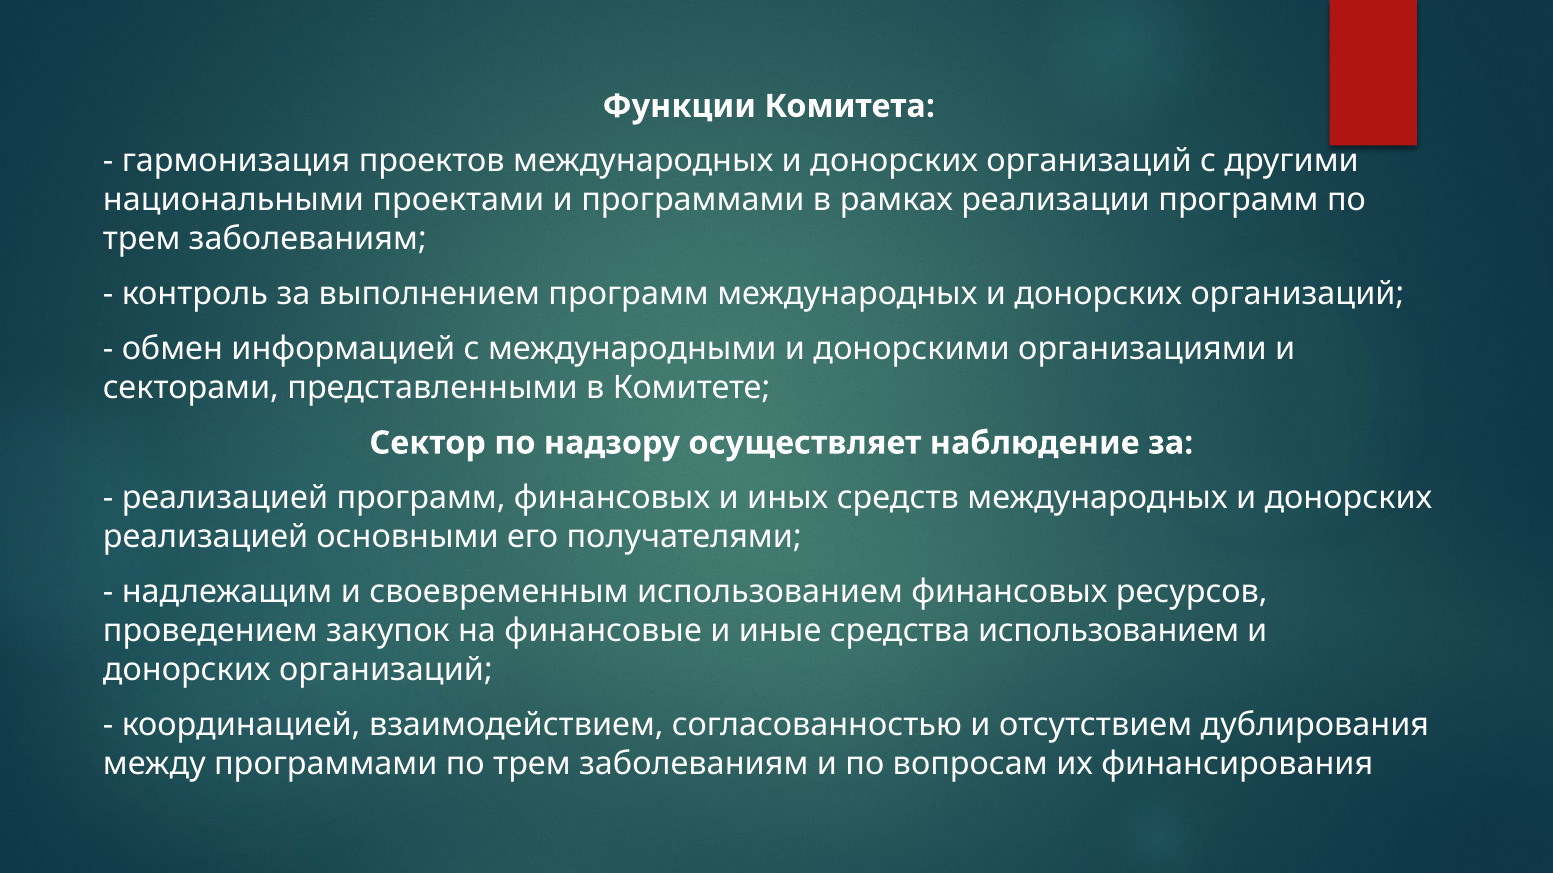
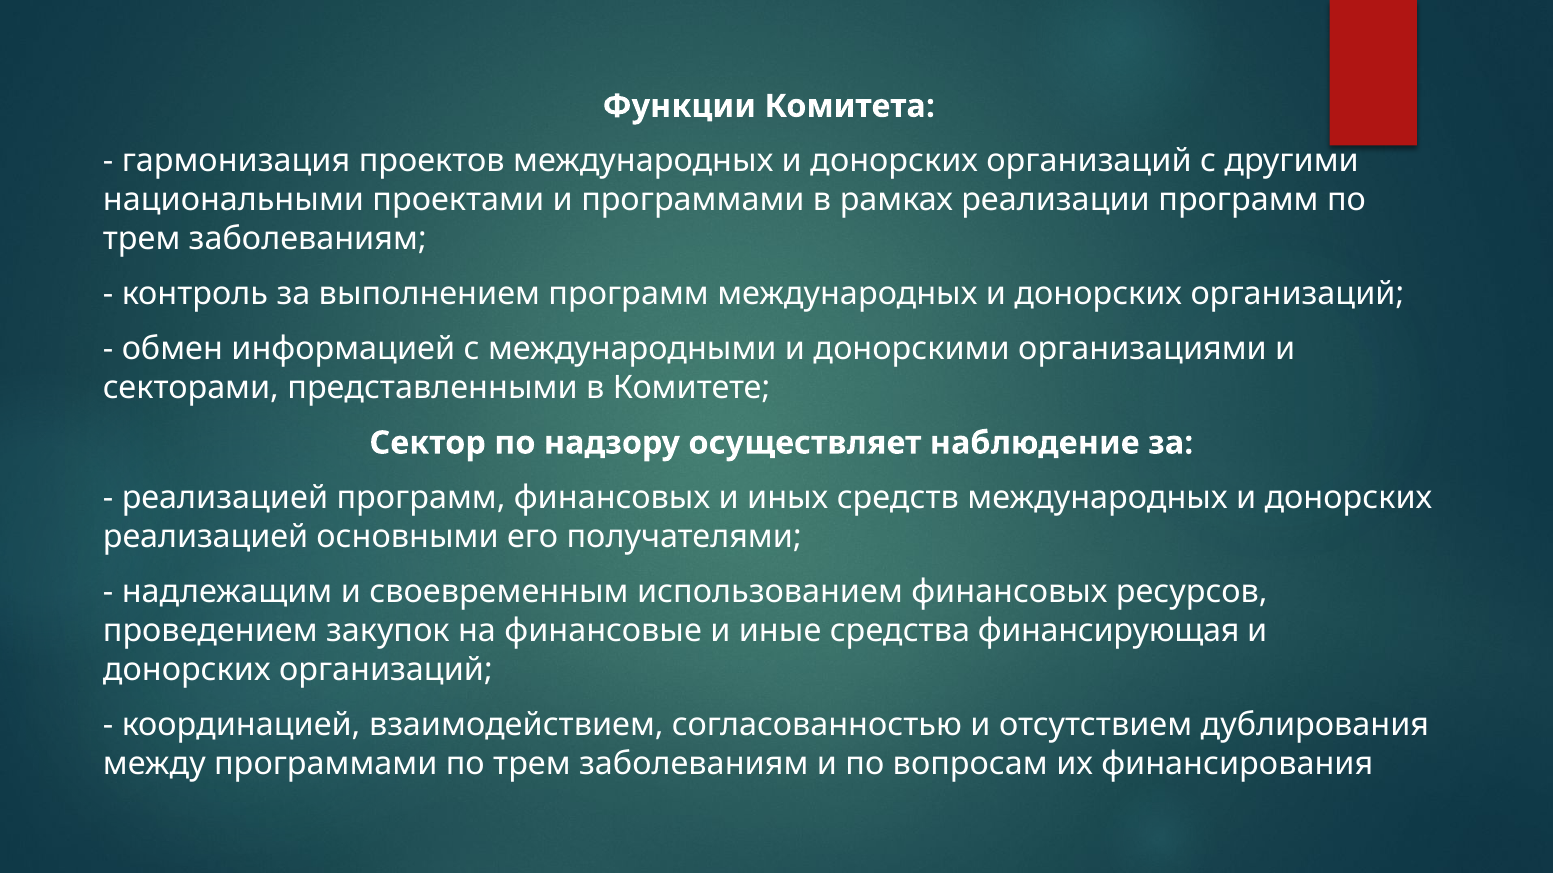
средства использованием: использованием -> финансирующая (1109, 631)
